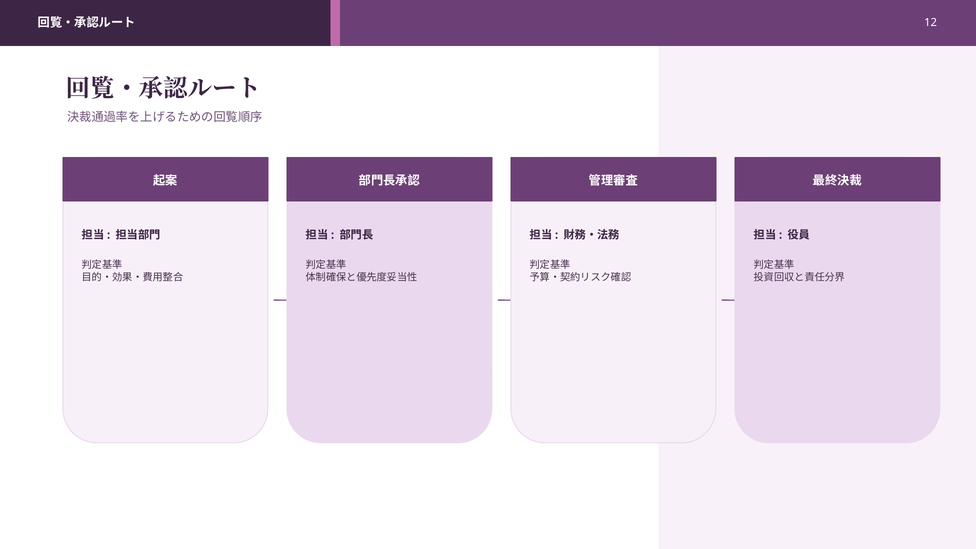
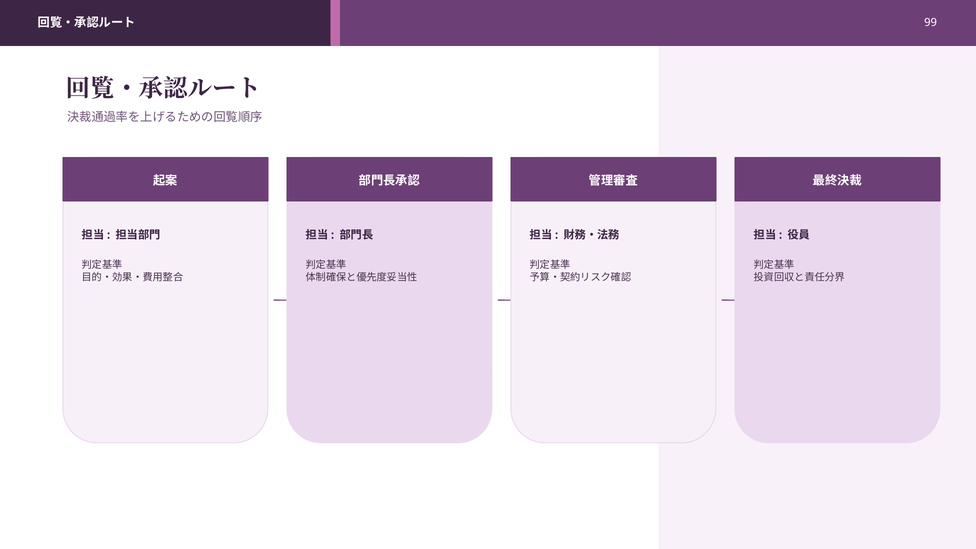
12: 12 -> 99 (931, 23)
